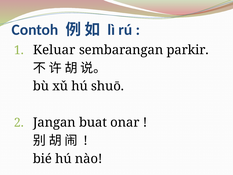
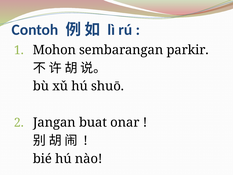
Keluar: Keluar -> Mohon (54, 50)
